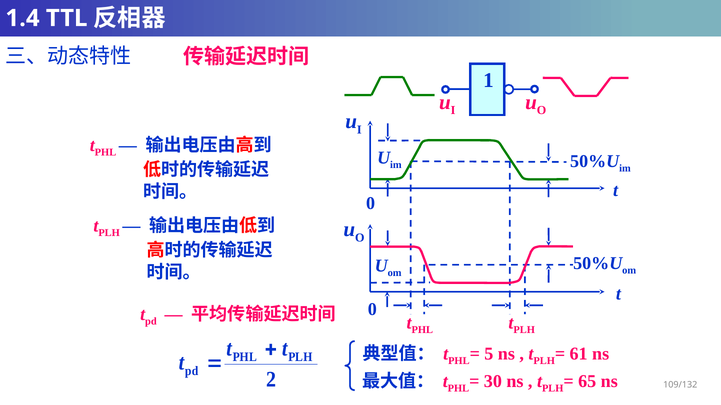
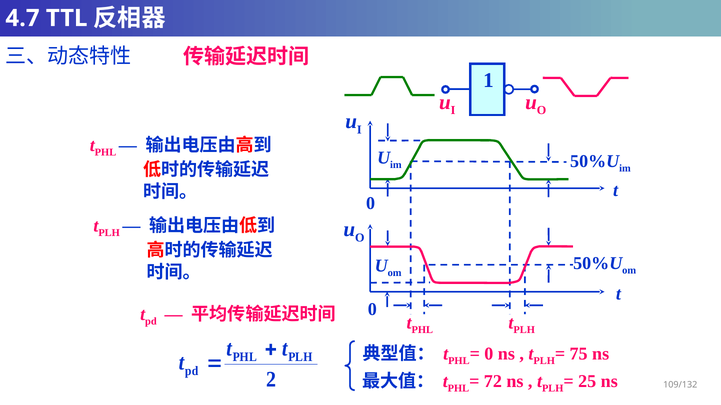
1.4: 1.4 -> 4.7 (23, 18)
5: 5 -> 0 (489, 354)
61: 61 -> 75 (579, 354)
30: 30 -> 72 (493, 382)
65: 65 -> 25 (587, 382)
